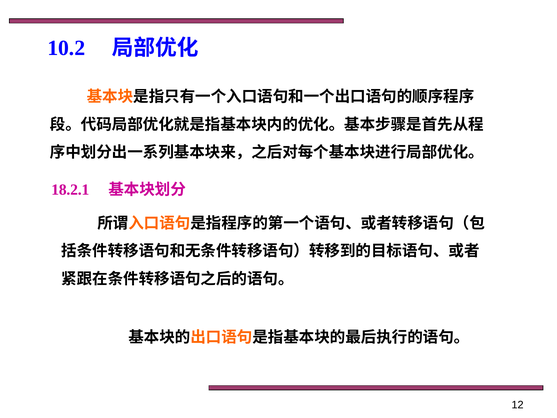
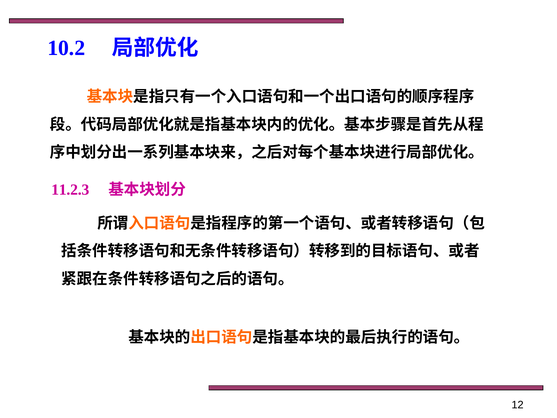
18.2.1: 18.2.1 -> 11.2.3 (70, 189)
